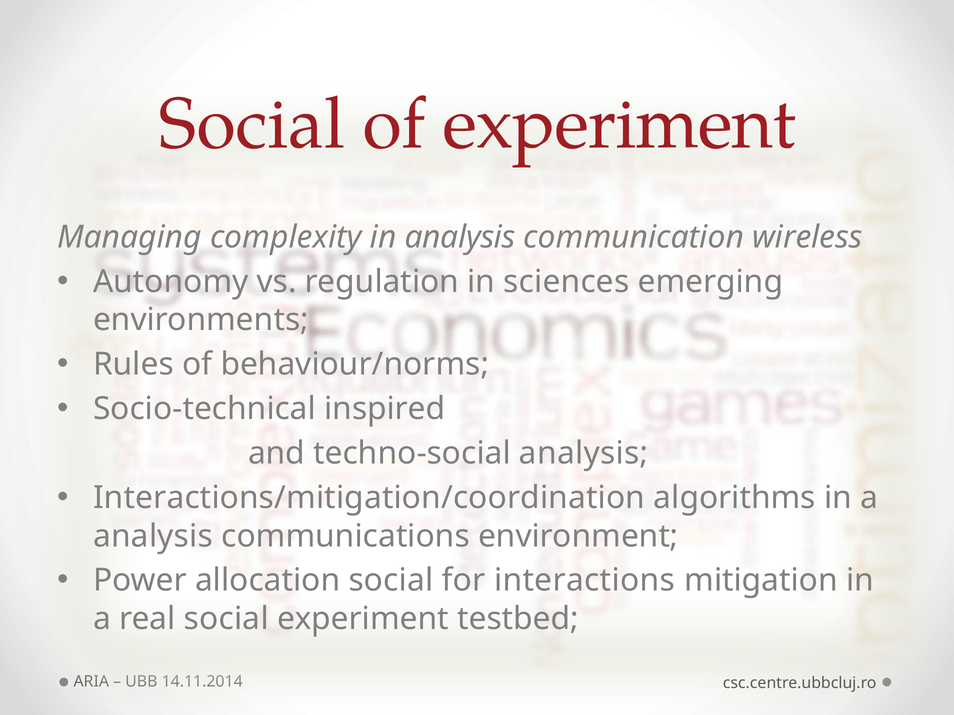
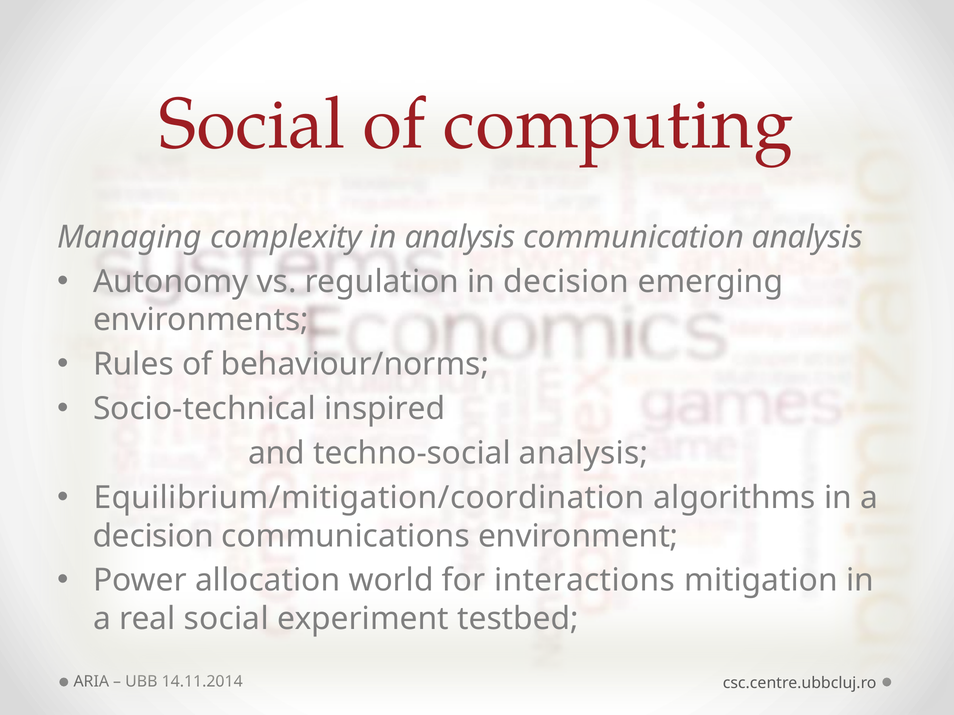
of experiment: experiment -> computing (619, 124)
communication wireless: wireless -> analysis (807, 238)
in sciences: sciences -> decision (566, 282)
Interactions/mitigation/coordination: Interactions/mitigation/coordination -> Equilibrium/mitigation/coordination (369, 498)
analysis: analysis -> decision (153, 536)
allocation social: social -> world (391, 581)
